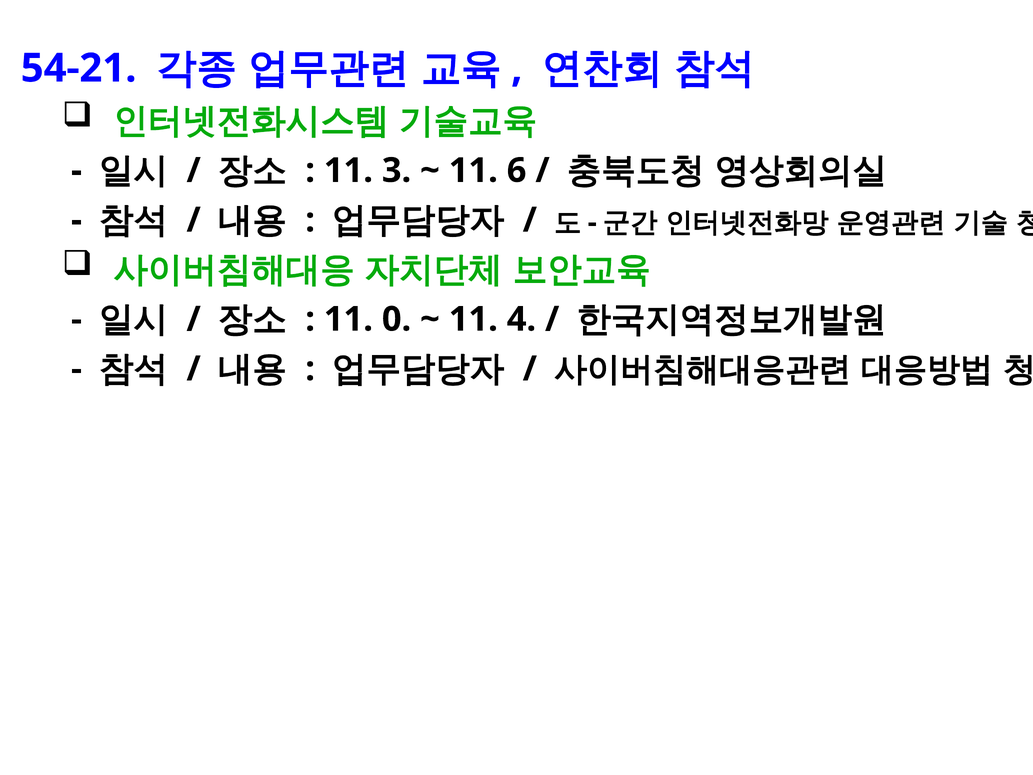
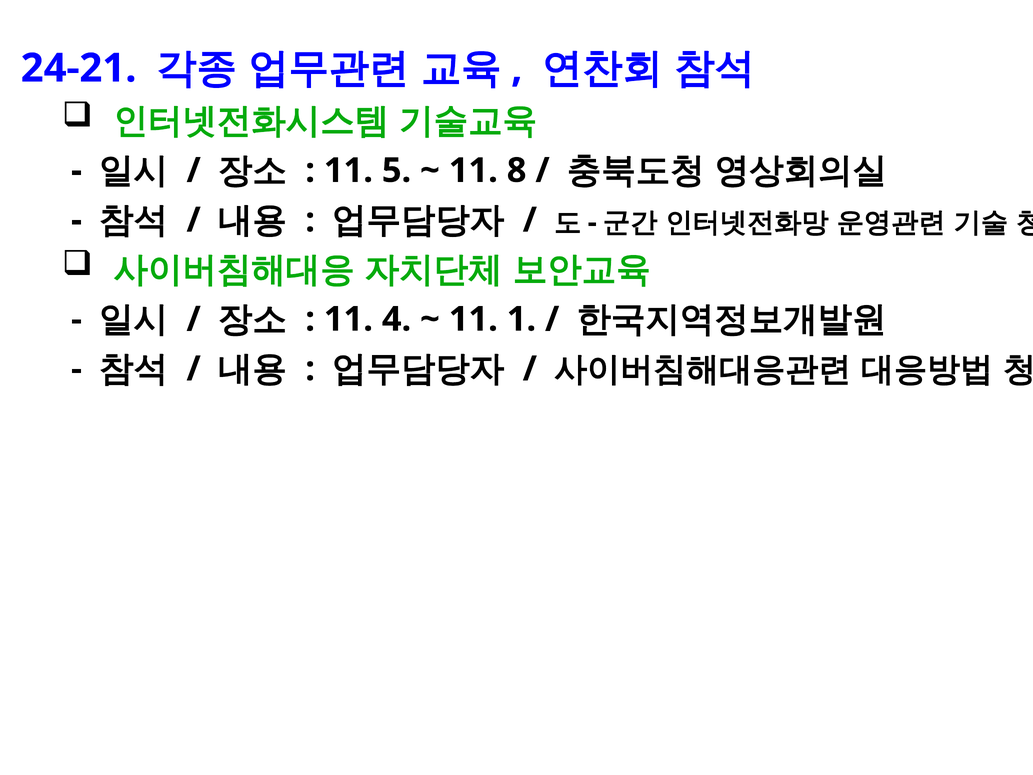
54-21: 54-21 -> 24-21 (79, 68)
3: 3 -> 5 (397, 170)
6: 6 -> 8 (517, 170)
0: 0 -> 4 (397, 319)
4: 4 -> 1 (521, 319)
